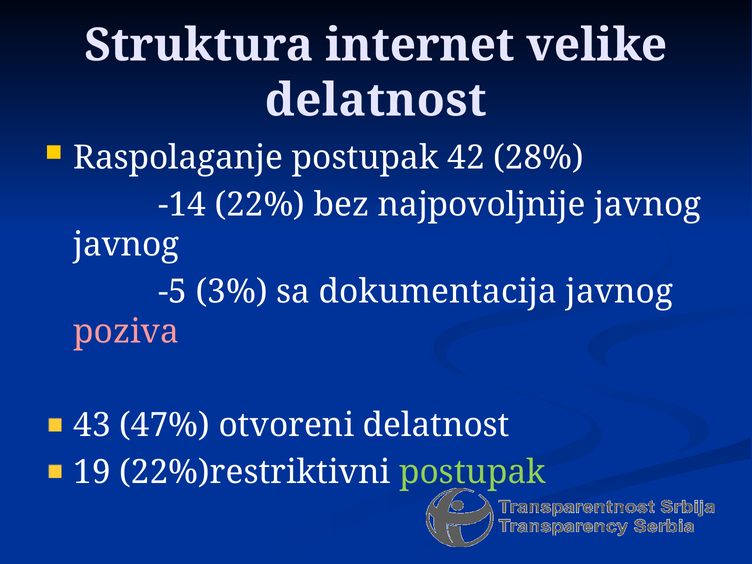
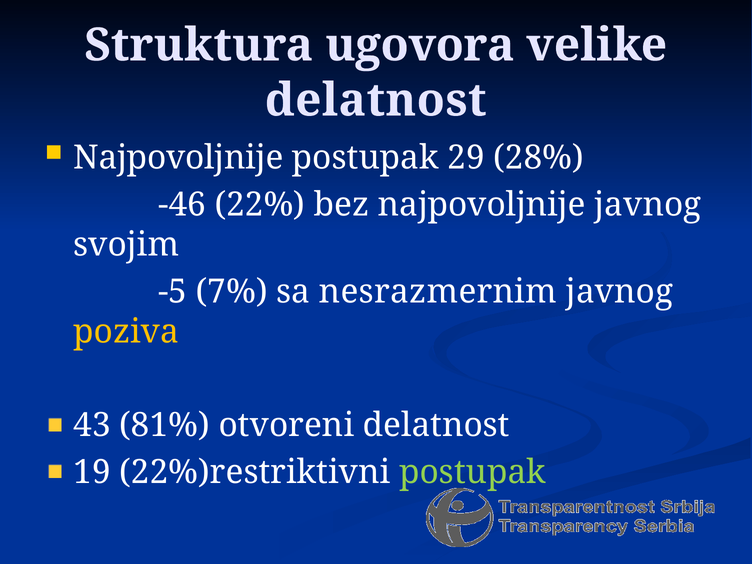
internet: internet -> ugovora (420, 45)
Raspolaganje: Raspolaganje -> Najpovoljnije (178, 158)
42: 42 -> 29 (466, 158)
-14: -14 -> -46 (182, 205)
javnog: javnog -> svojim (126, 245)
3%: 3% -> 7% (232, 291)
dokumentacija: dokumentacija -> nesrazmernim (438, 291)
poziva colour: pink -> yellow (126, 332)
47%: 47% -> 81% (165, 425)
